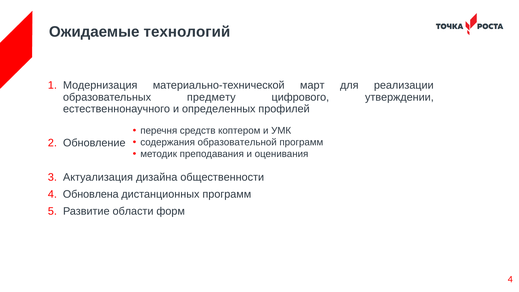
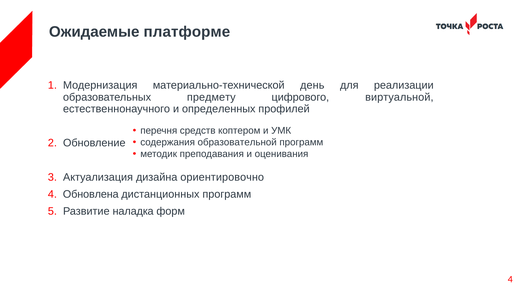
технологий: технологий -> платформе (187, 32)
март: март -> день (312, 85)
утверждении: утверждении -> виртуальной (399, 97)
общественности: общественности -> ориентировочно (222, 177)
области: области -> наладка (133, 211)
